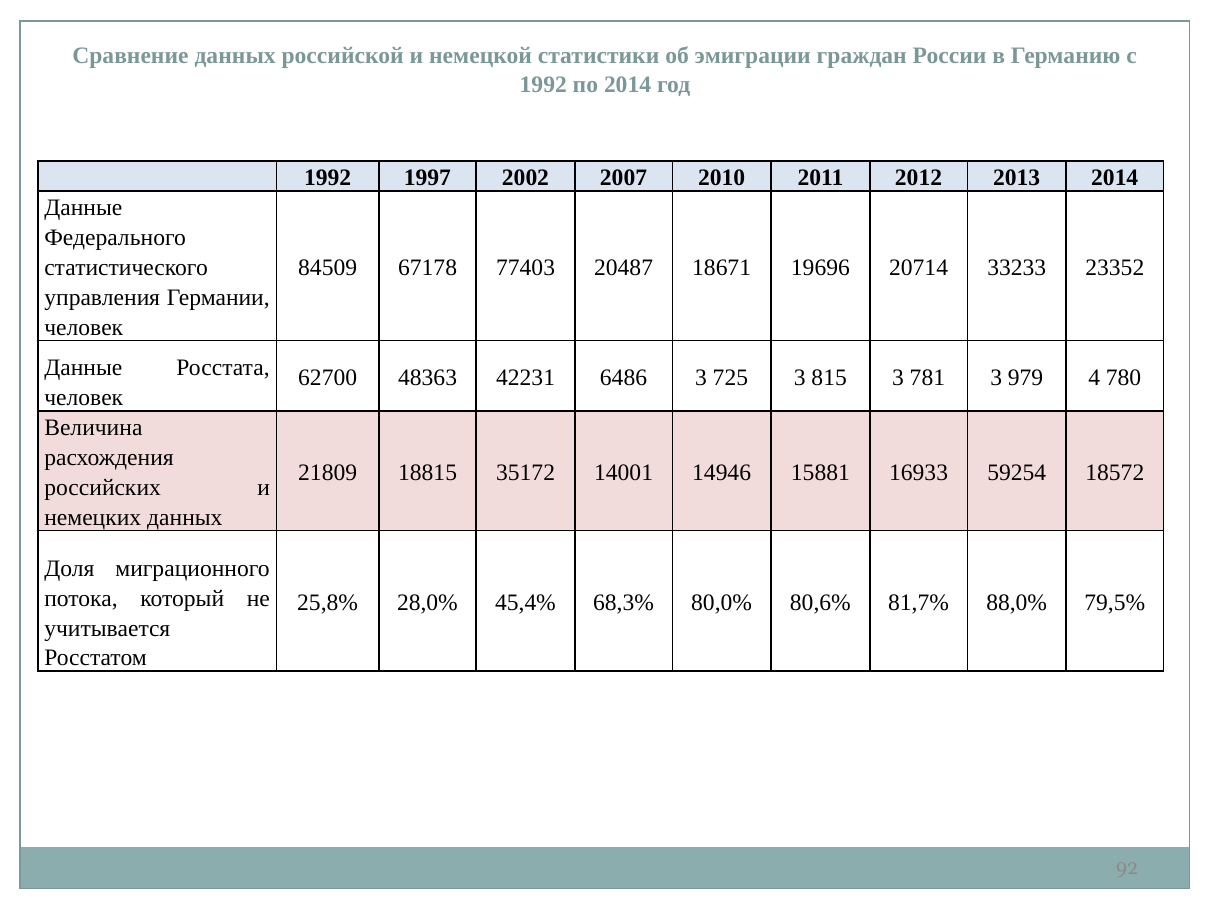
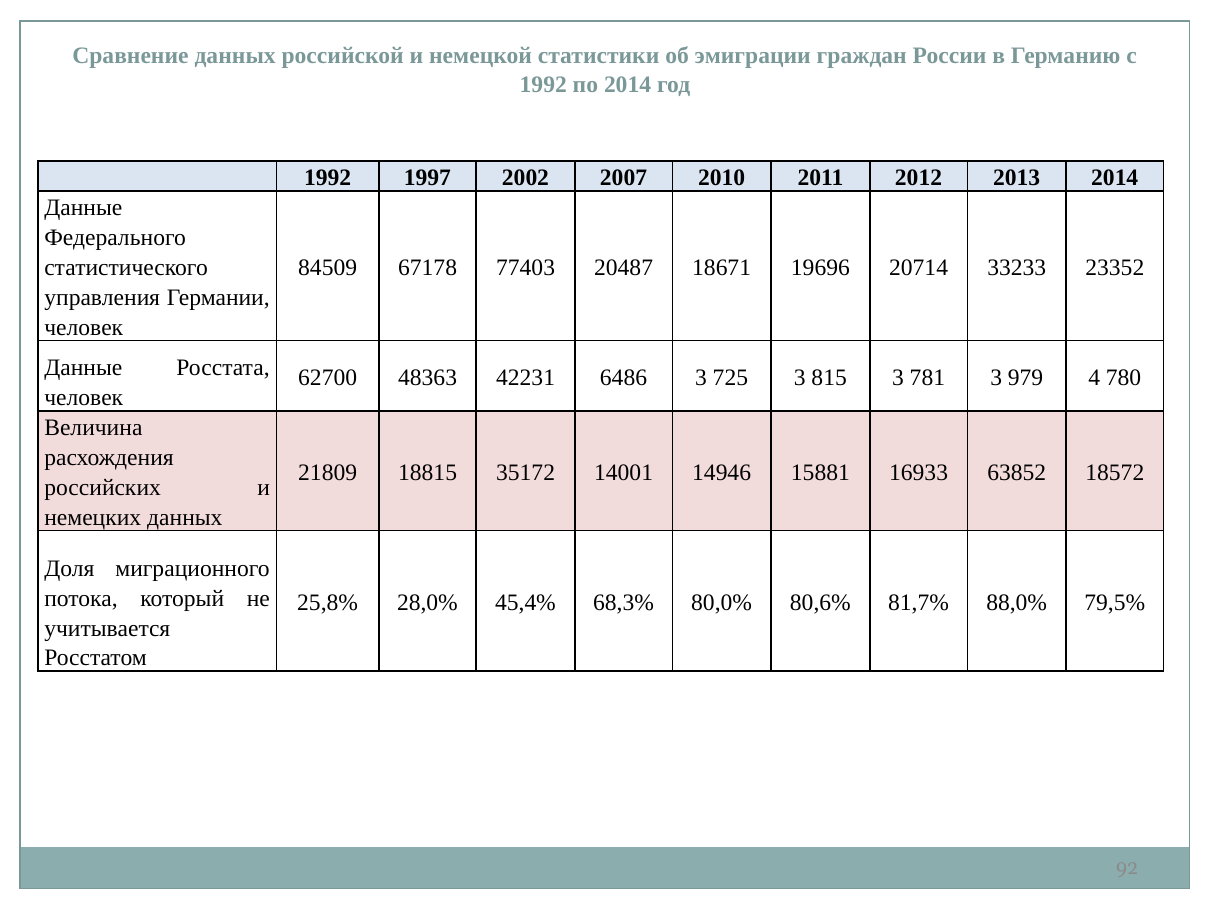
59254: 59254 -> 63852 (1017, 472)
